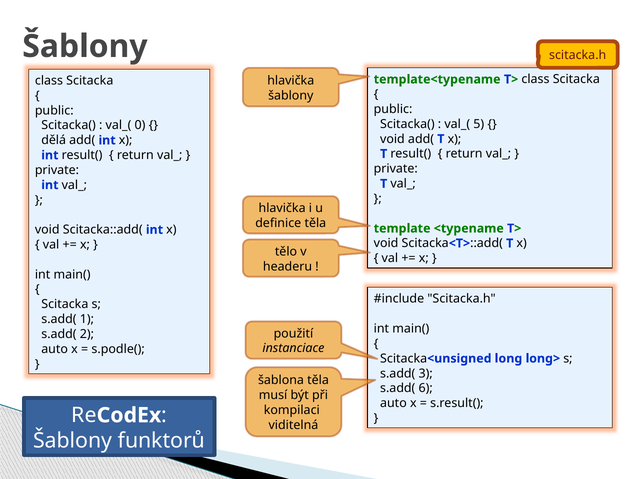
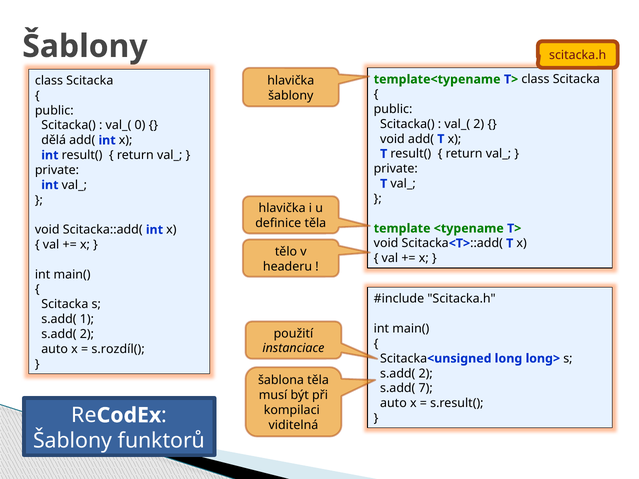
val_( 5: 5 -> 2 (479, 124)
s.podle(: s.podle( -> s.rozdíl( (118, 349)
3: 3 -> 2 (426, 374)
6: 6 -> 7 (426, 389)
